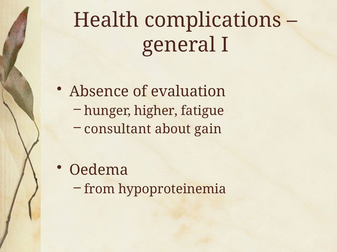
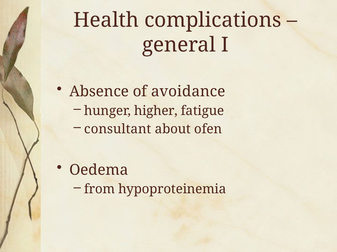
evaluation: evaluation -> avoidance (188, 92)
gain: gain -> ofen (208, 129)
